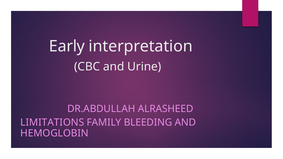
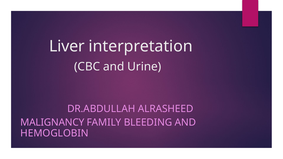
Early: Early -> Liver (67, 46)
LIMITATIONS: LIMITATIONS -> MALIGNANCY (52, 122)
